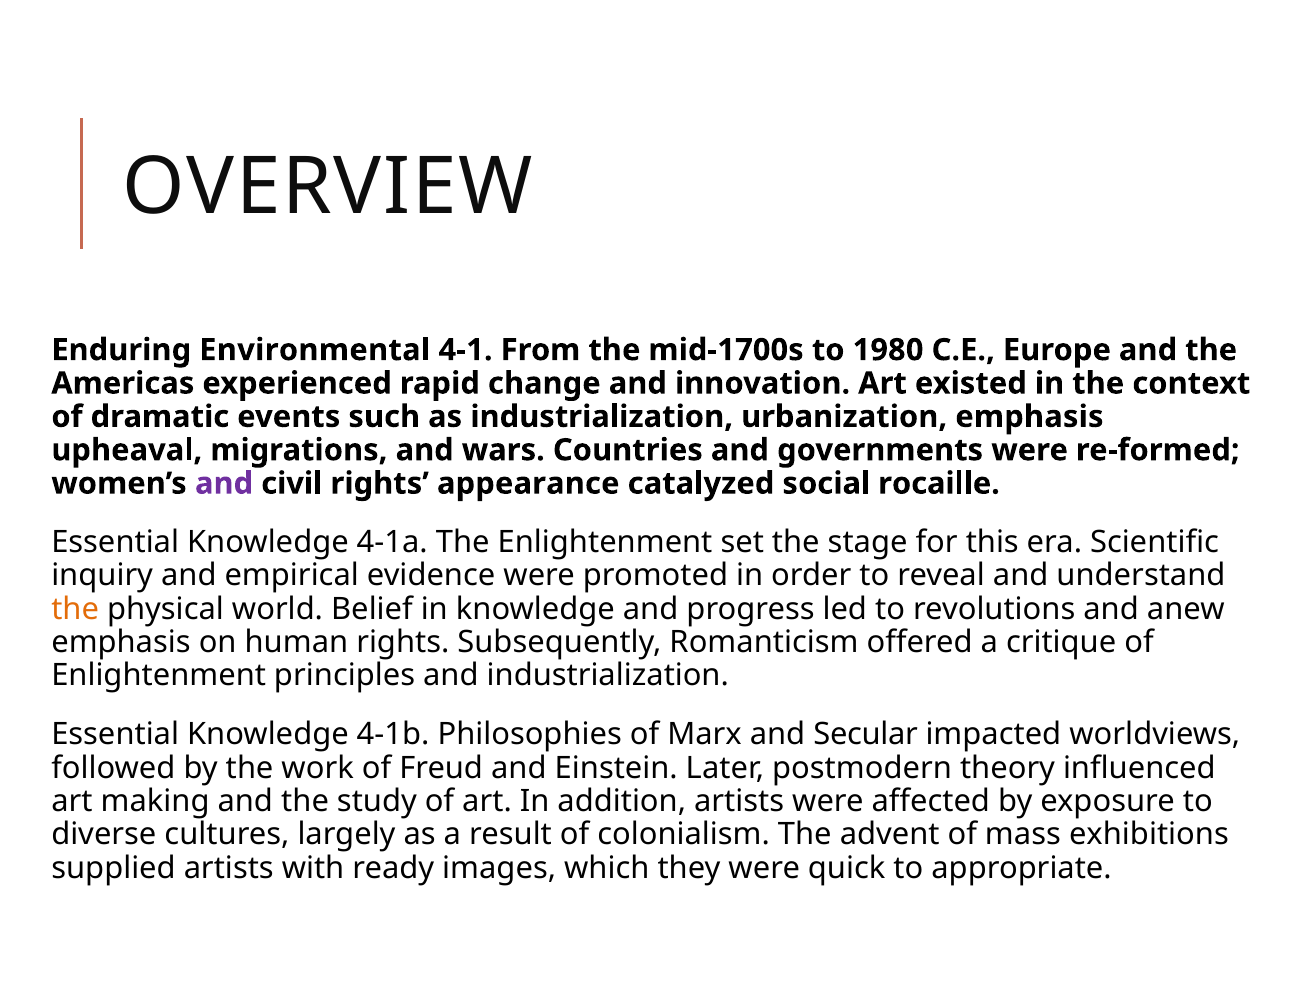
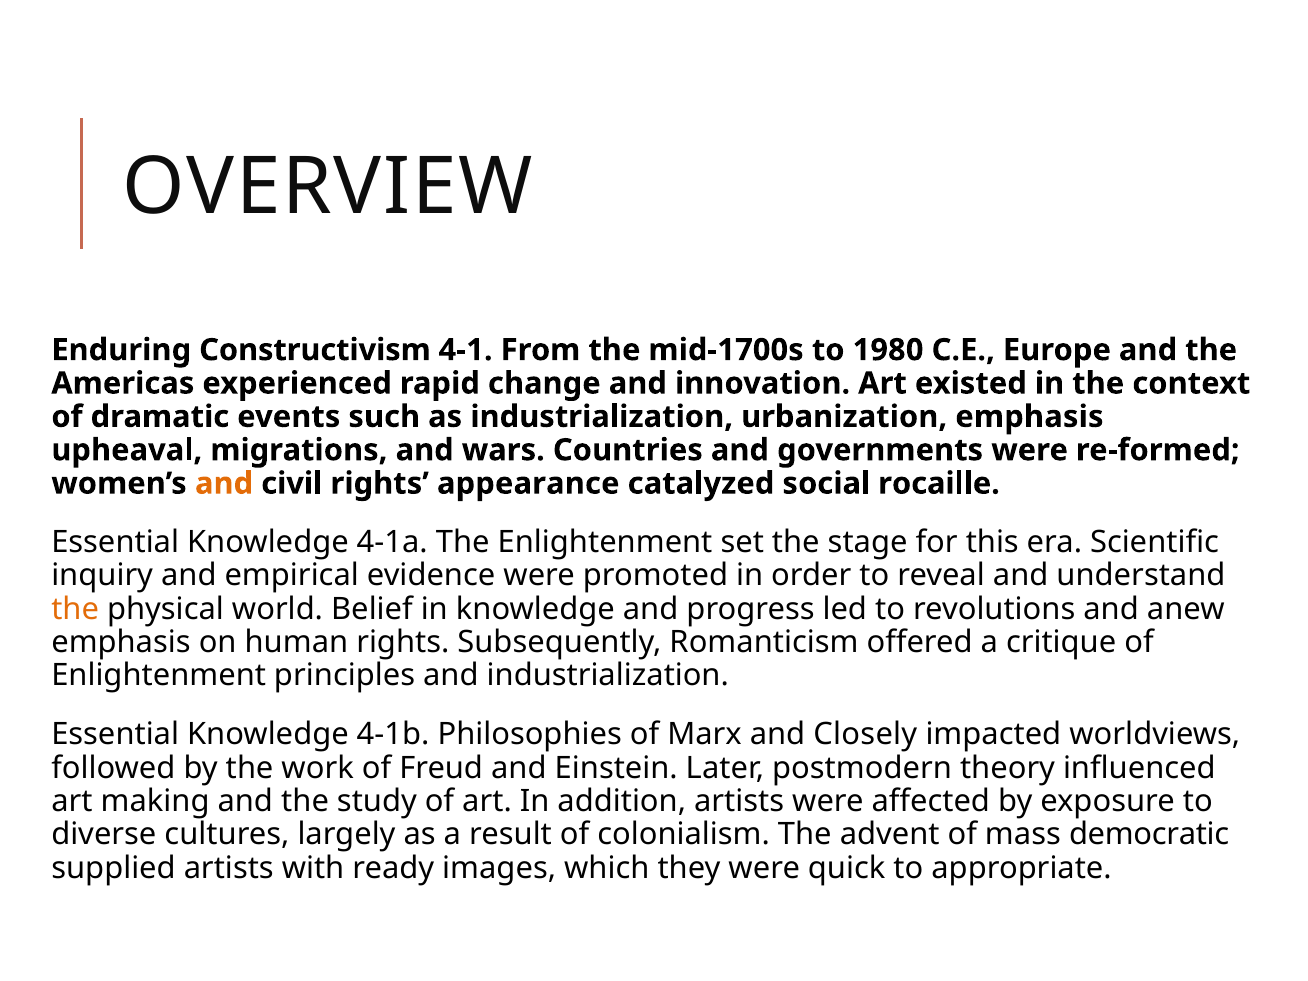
Environmental: Environmental -> Constructivism (315, 350)
and colour: purple -> orange (224, 483)
Secular: Secular -> Closely (865, 735)
exhibitions: exhibitions -> democratic (1149, 835)
